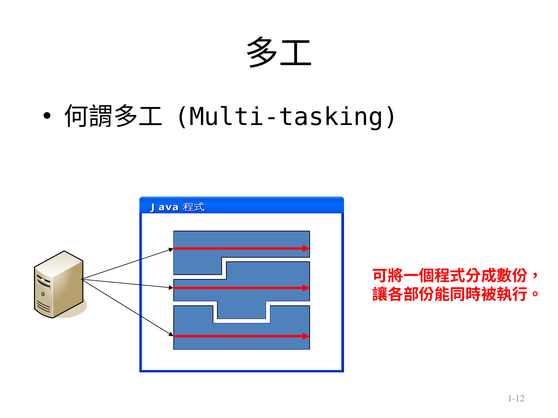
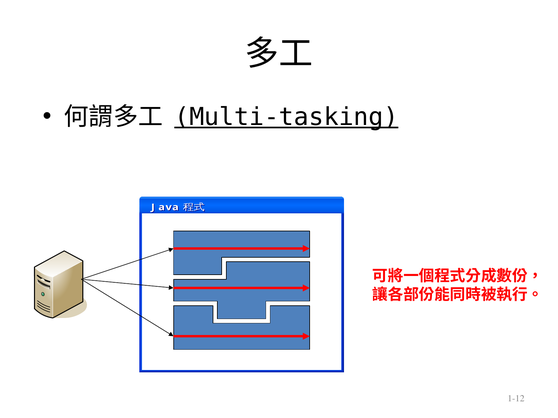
Multi-tasking underline: none -> present (286, 117)
